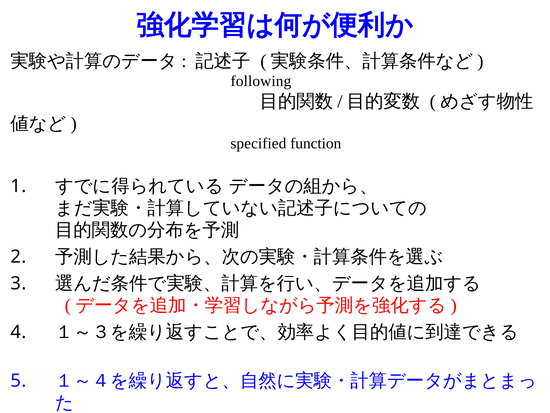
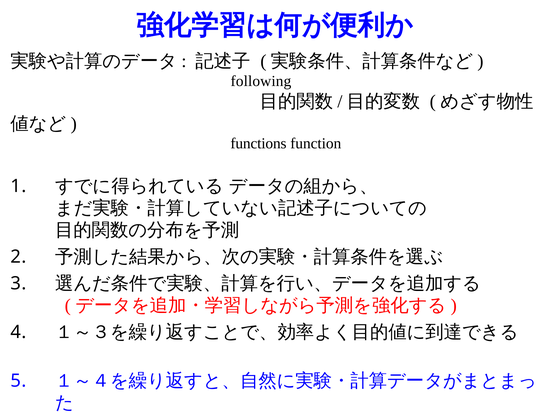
specified: specified -> functions (258, 143)
